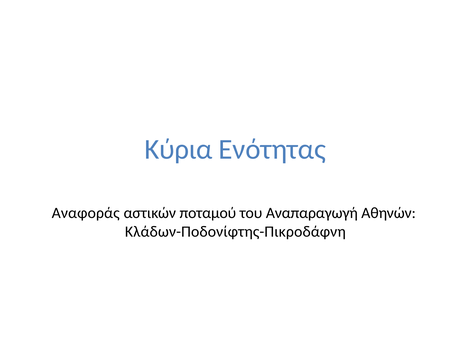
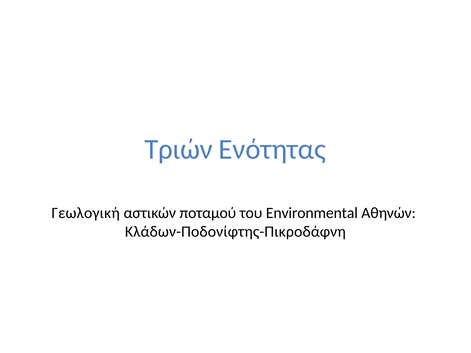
Κύρια: Κύρια -> Τριών (179, 150)
Αναφοράς: Αναφοράς -> Γεωλογική (86, 213)
Αναπαραγωγή: Αναπαραγωγή -> Environmental (312, 213)
